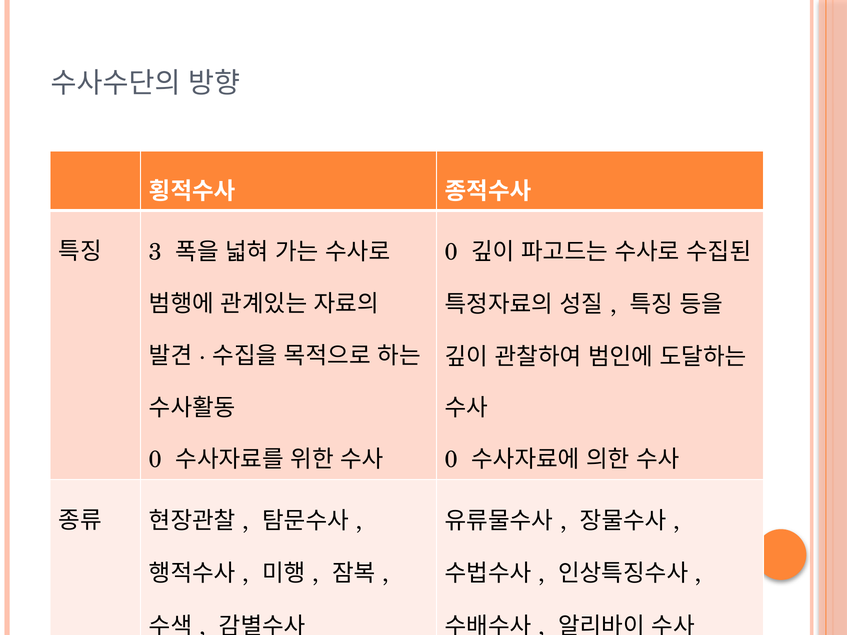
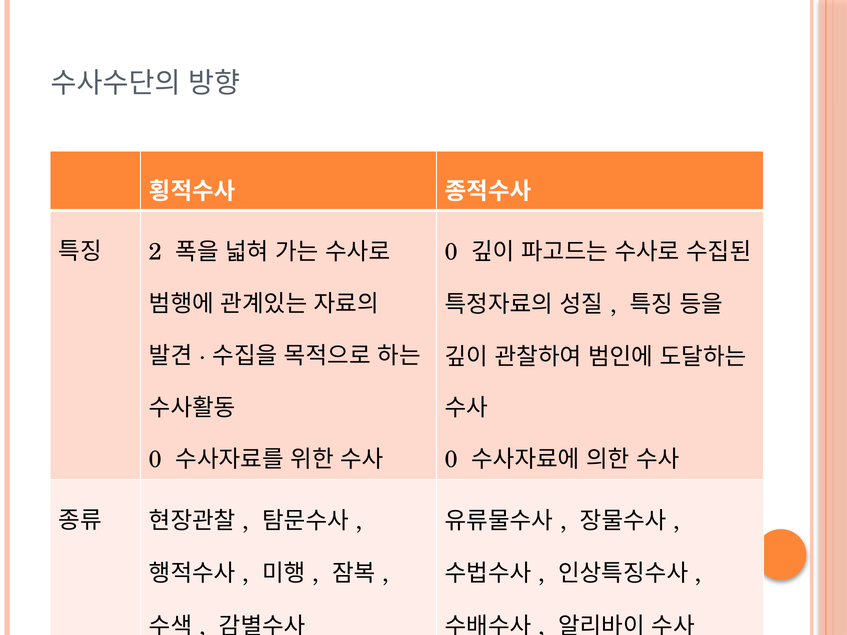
3: 3 -> 2 (155, 252)
